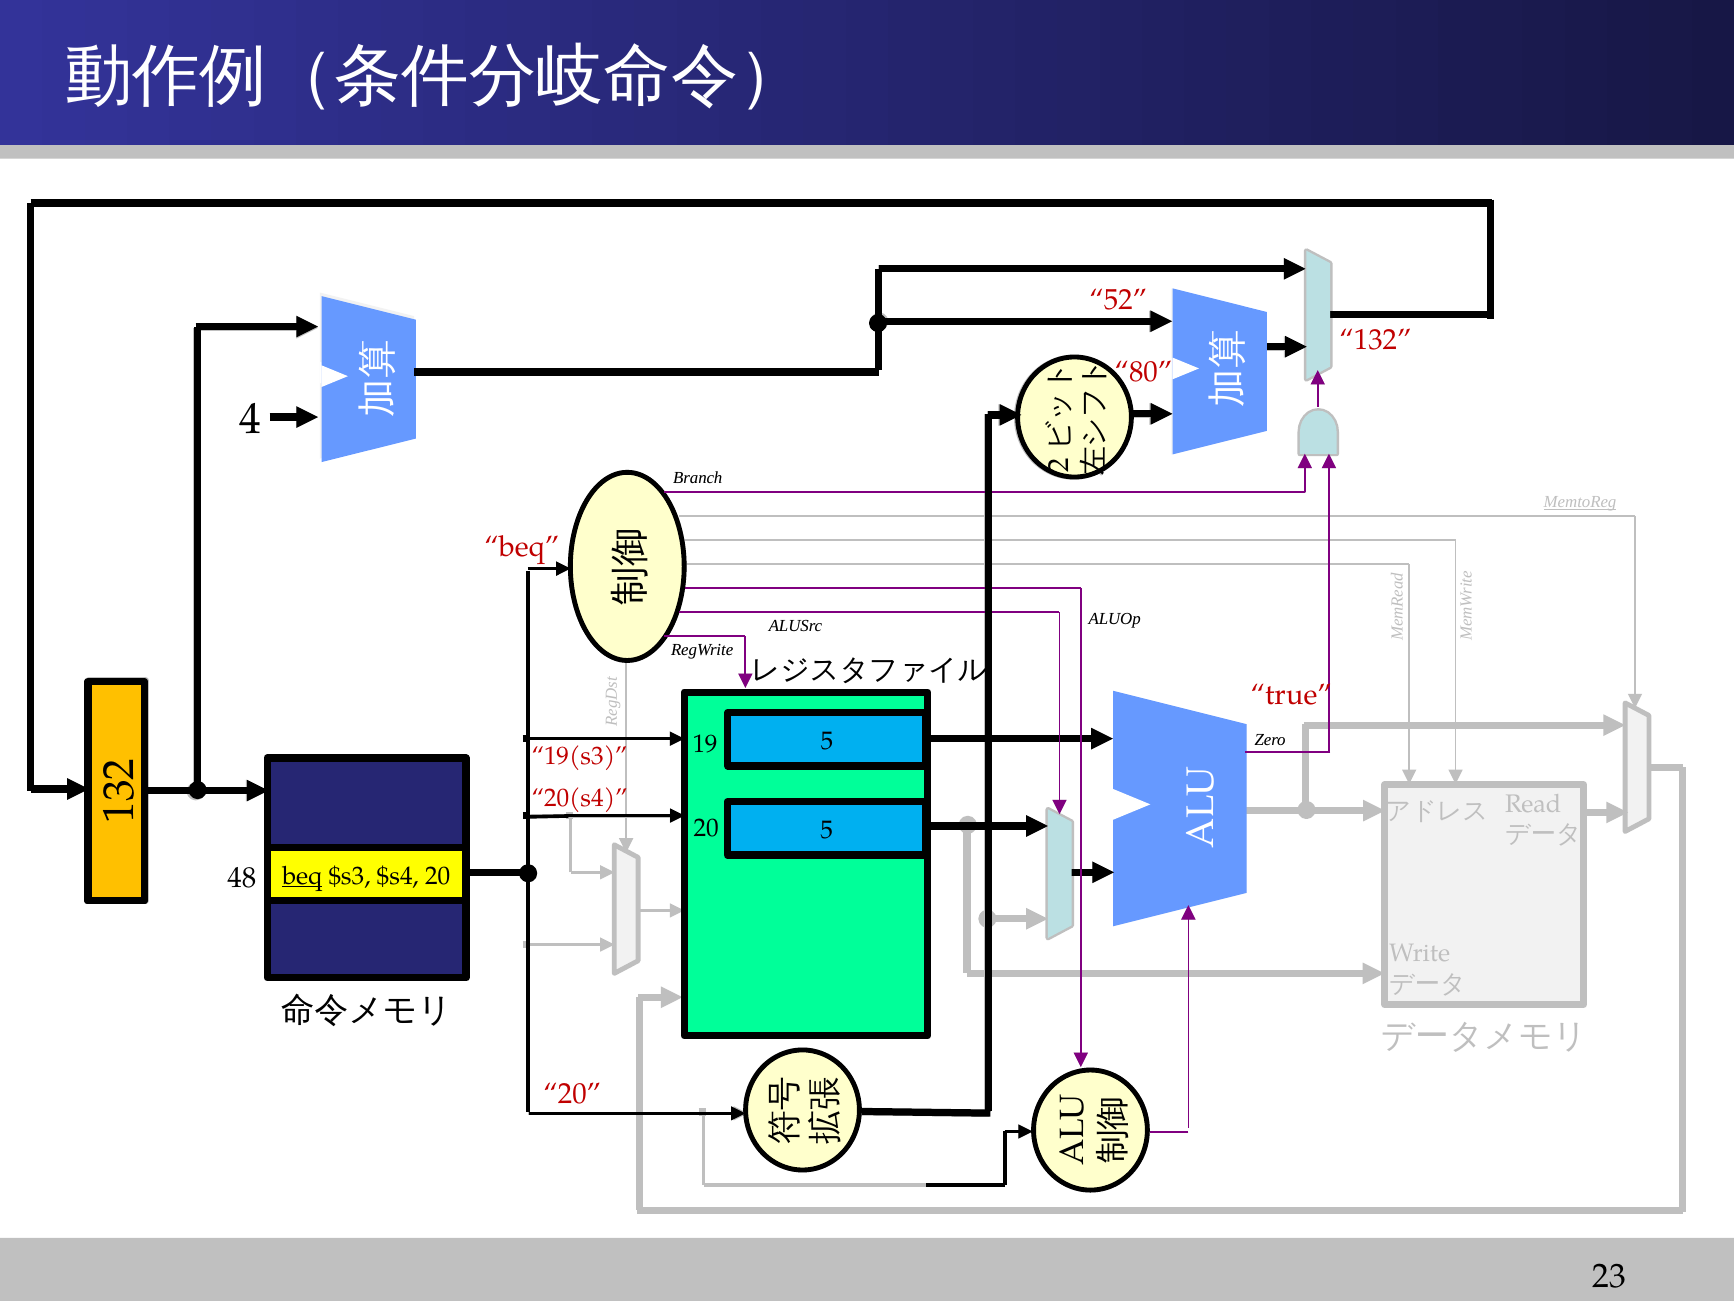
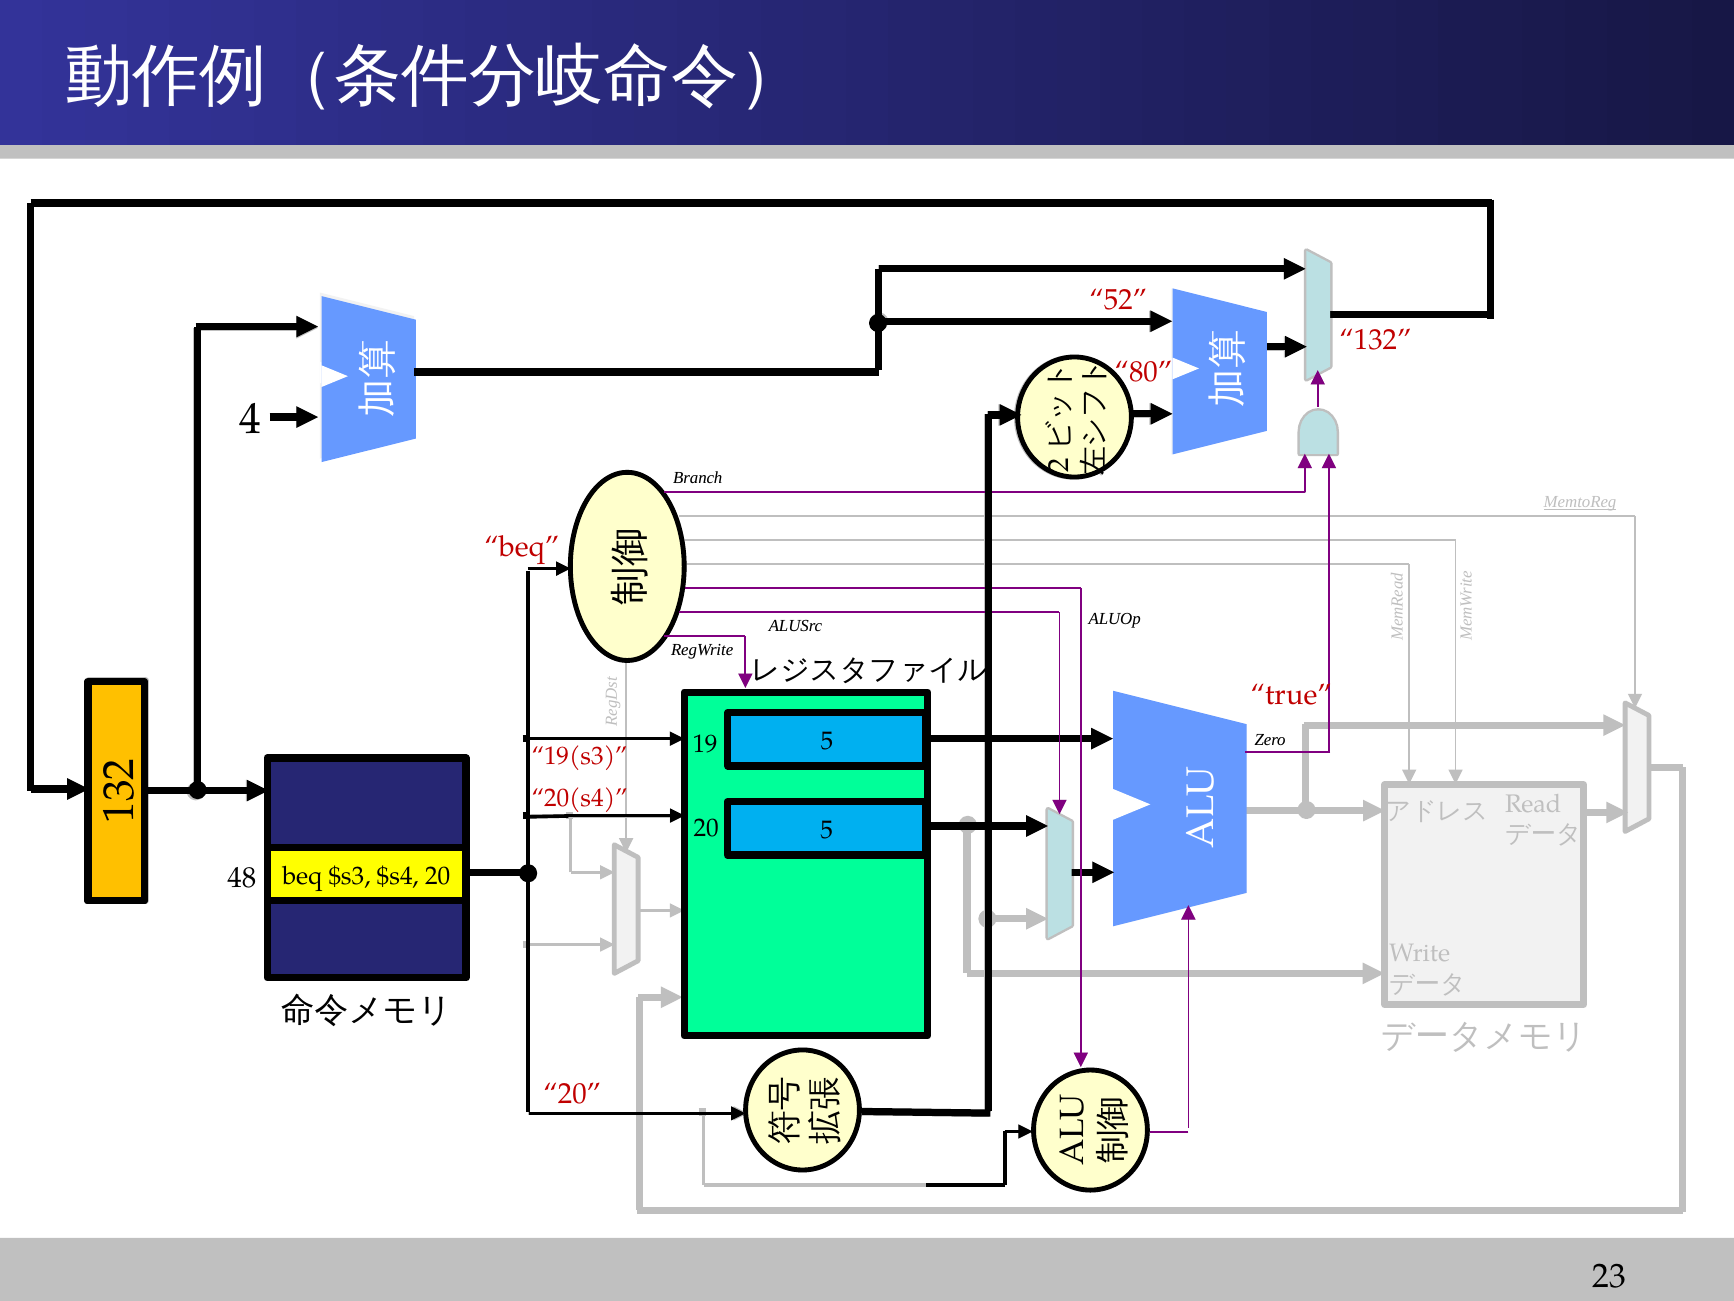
beq underline: present -> none (302, 875)
